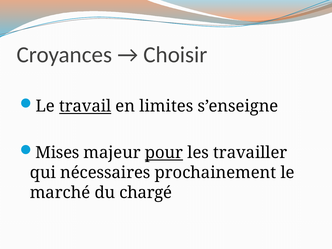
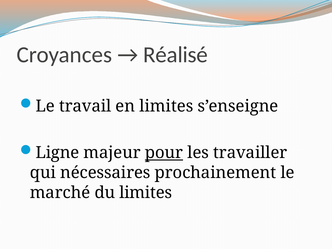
Choisir: Choisir -> Réalisé (176, 55)
travail underline: present -> none (85, 106)
Mises: Mises -> Ligne (57, 153)
du chargé: chargé -> limites (146, 193)
